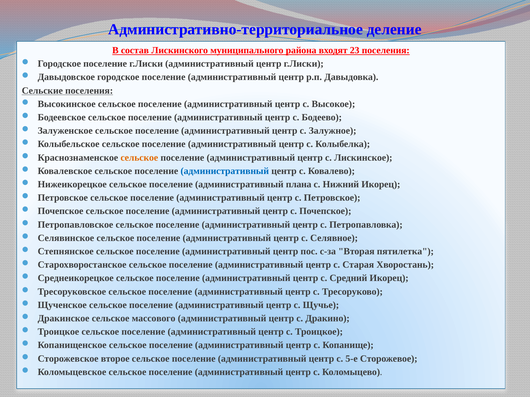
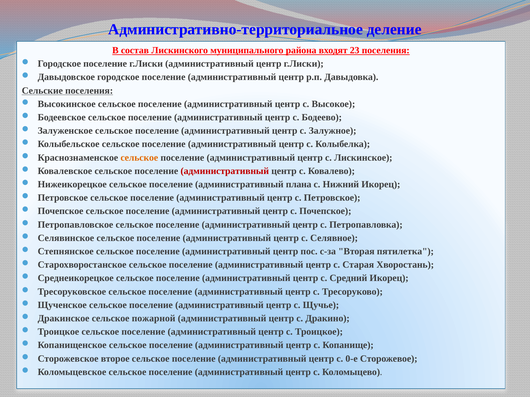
административный colour: blue -> red (225, 171)
массового: массового -> пожарной (154, 319)
5-е: 5-е -> 0-е (352, 359)
